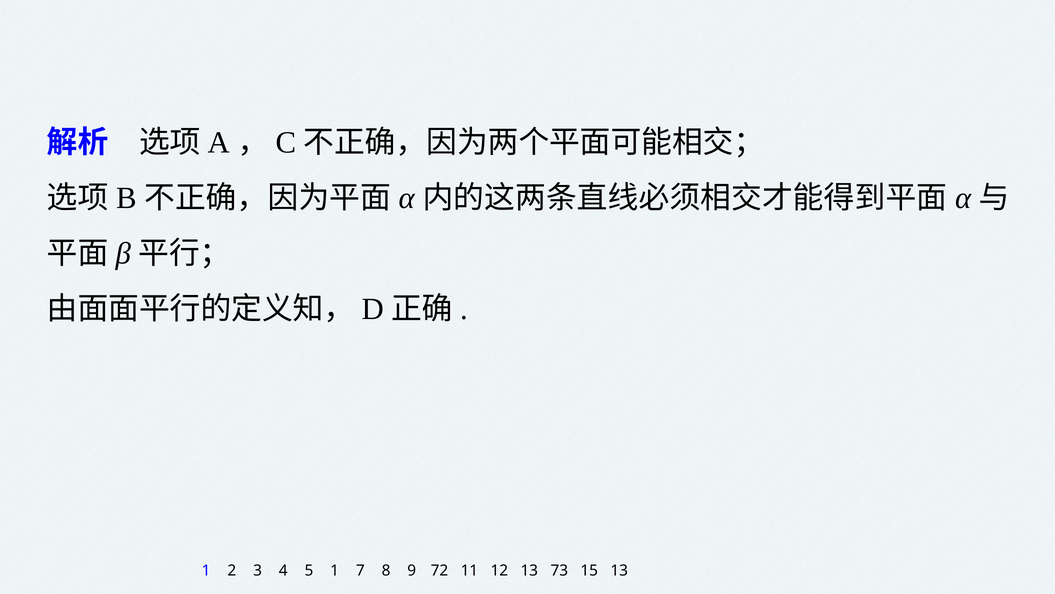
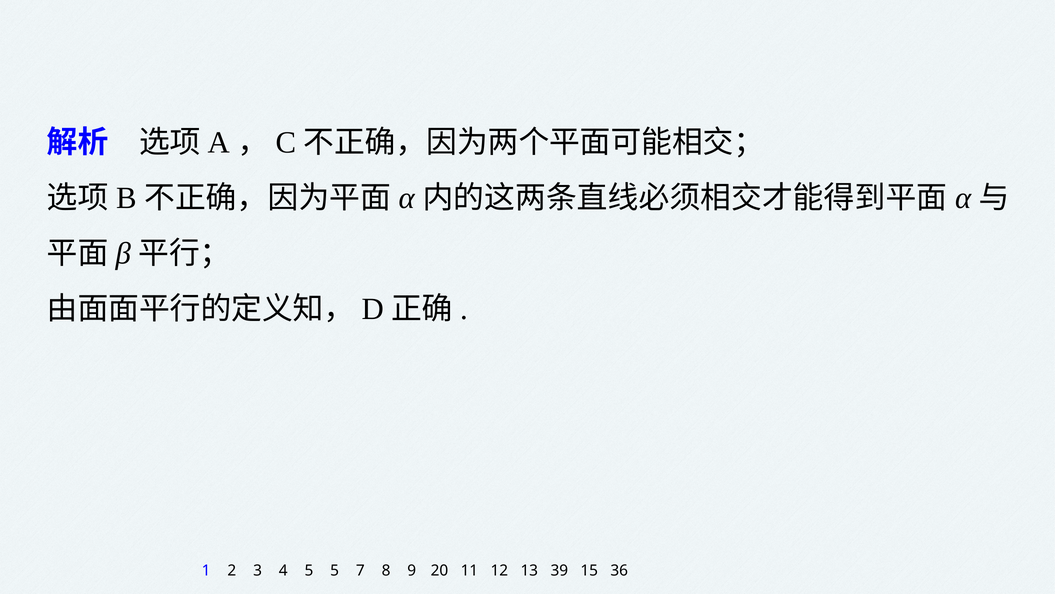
5 1: 1 -> 5 (335, 570)
72: 72 -> 20 (440, 570)
73: 73 -> 39 (559, 570)
15 13: 13 -> 36 (619, 570)
